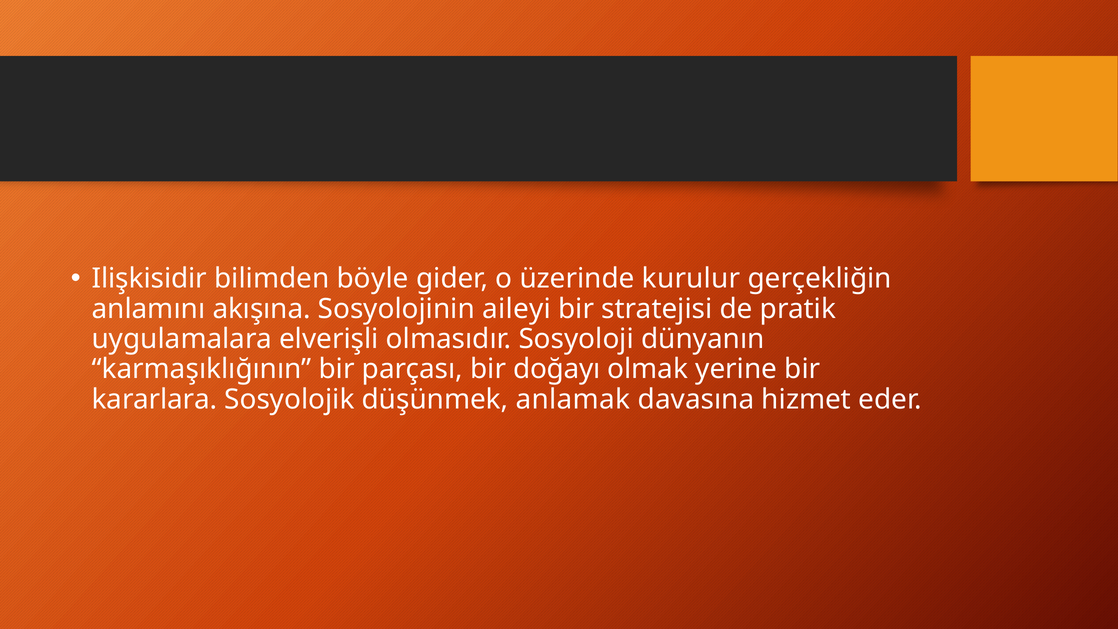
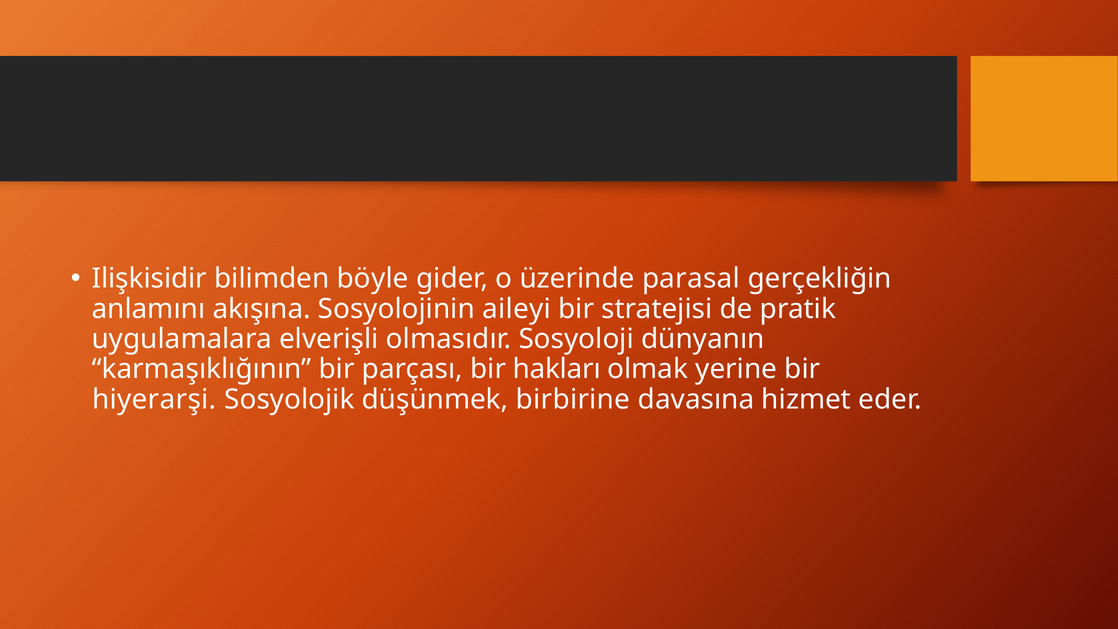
kurulur: kurulur -> parasal (691, 279)
doğayı: doğayı -> hakları (557, 369)
kararlara: kararlara -> hiyerarşi (154, 399)
anlamak: anlamak -> birbirine (573, 399)
